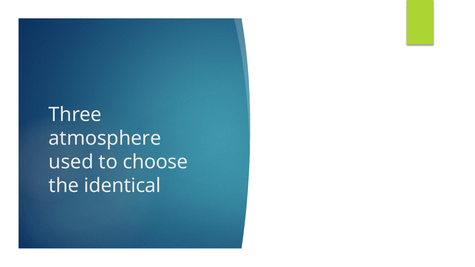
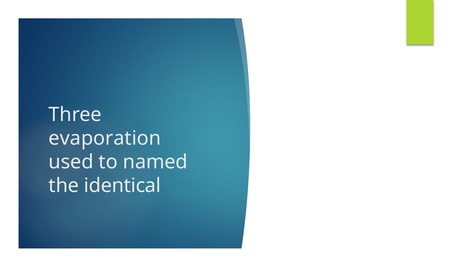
atmosphere: atmosphere -> evaporation (105, 138)
choose: choose -> named (155, 162)
